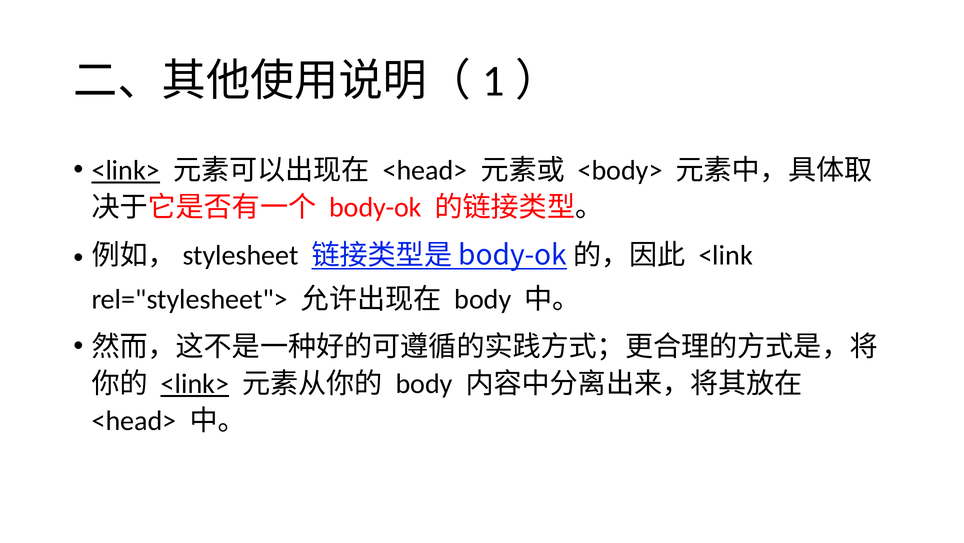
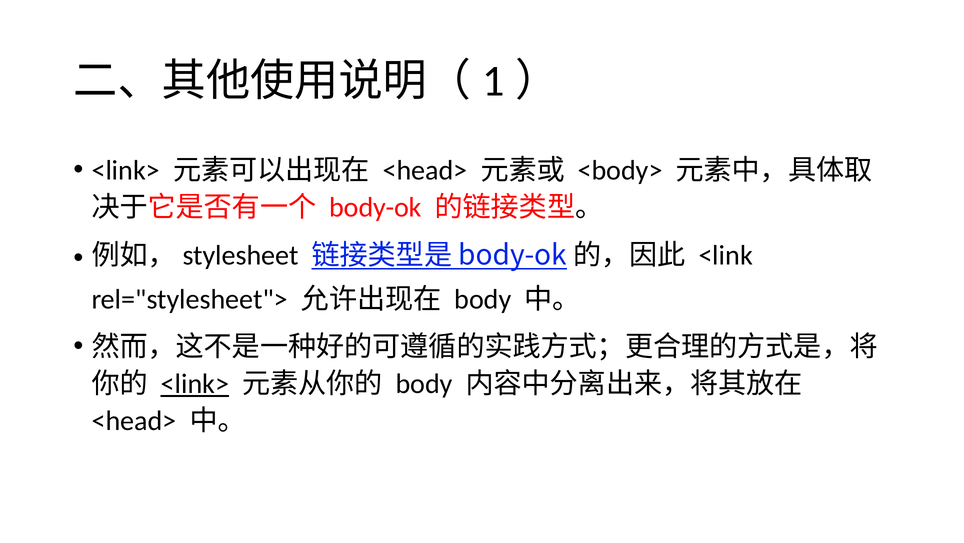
<link> underline: present -> none (126, 170)
